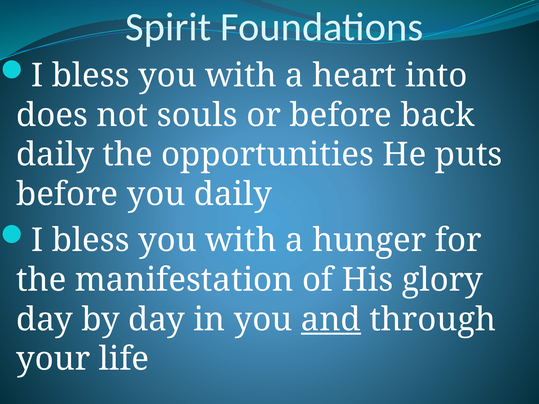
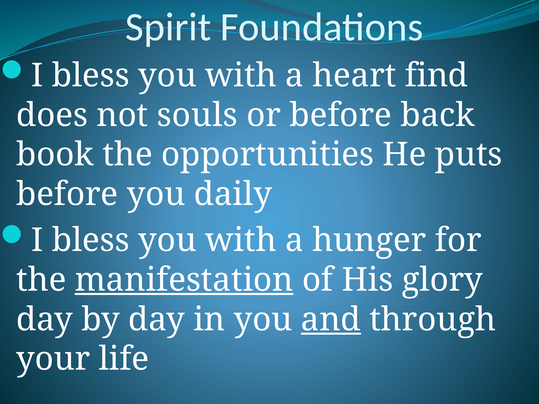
into: into -> find (437, 76)
daily: daily -> book (55, 155)
manifestation underline: none -> present (184, 280)
